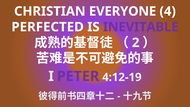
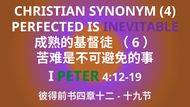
EVERYONE: EVERYONE -> SYNONYM (123, 11)
2: 2 -> 6 (136, 43)
PETER colour: purple -> green (78, 76)
